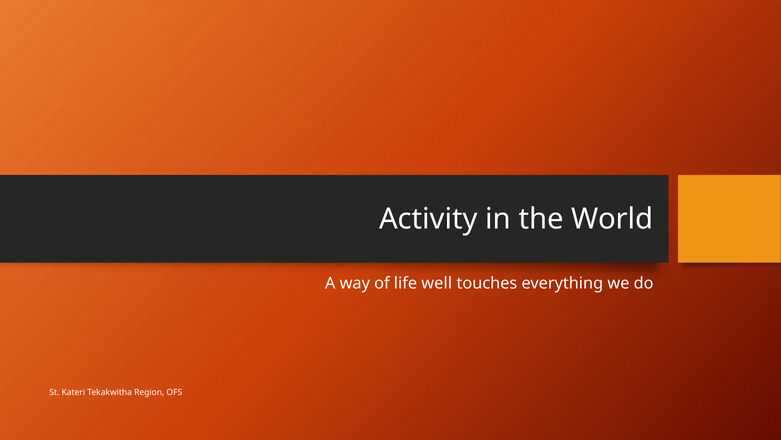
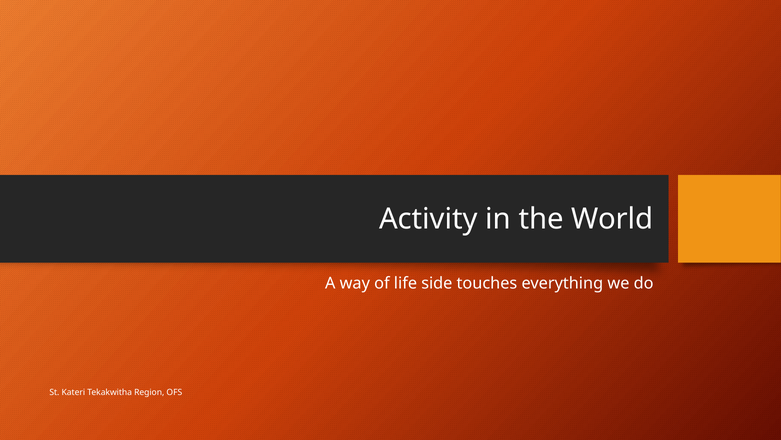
well: well -> side (437, 283)
